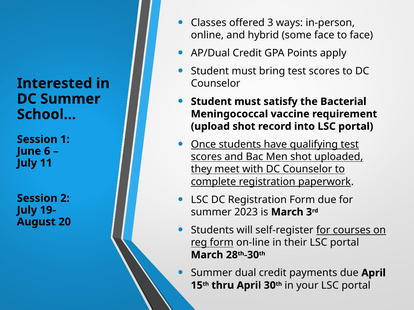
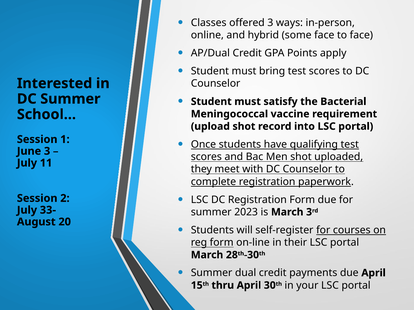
June 6: 6 -> 3 (47, 151)
19-: 19- -> 33- (48, 210)
